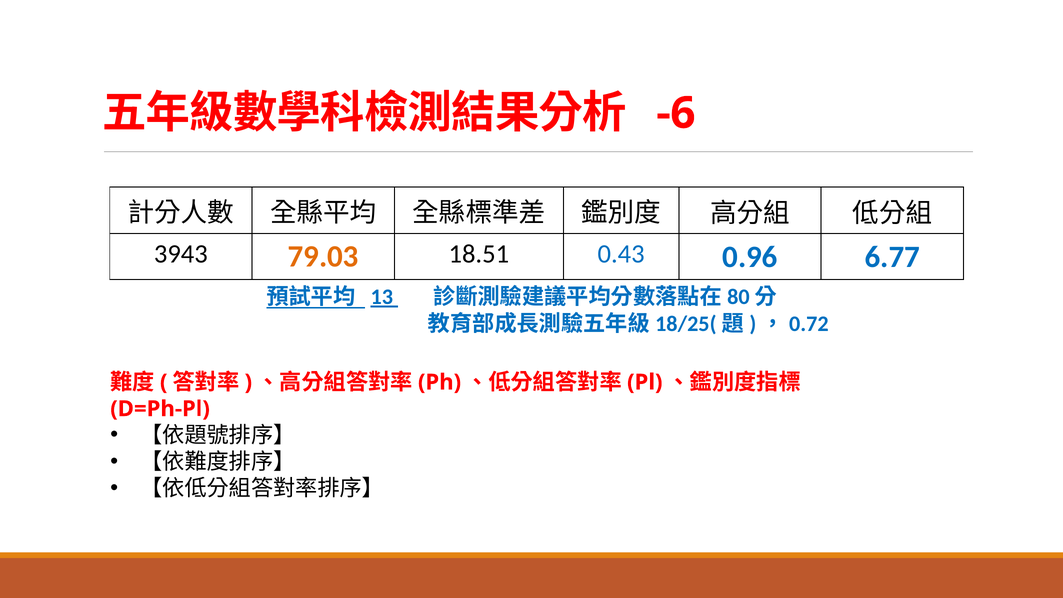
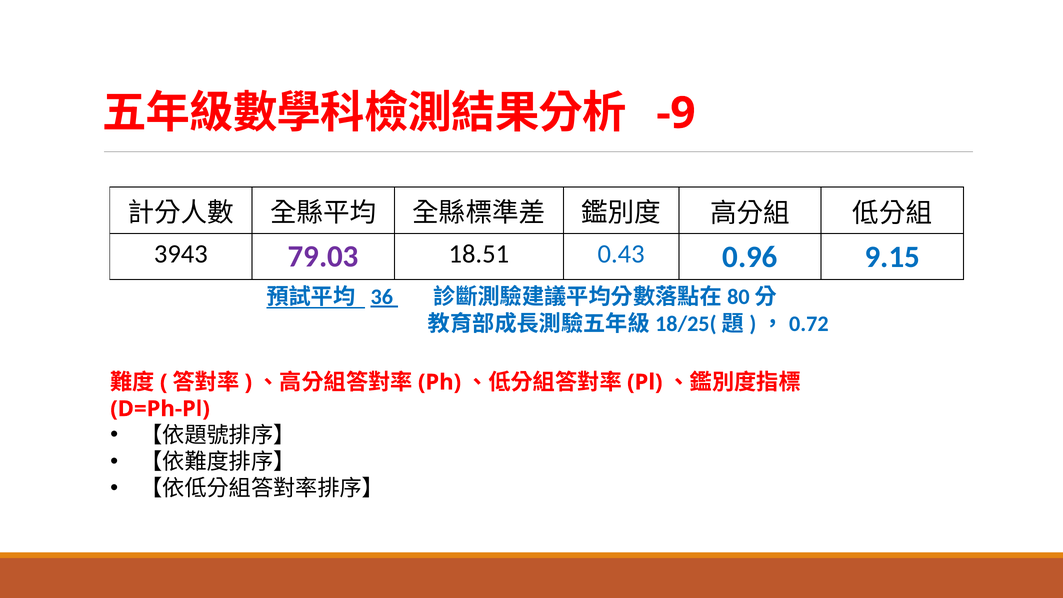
-6: -6 -> -9 (676, 113)
79.03 colour: orange -> purple (323, 257)
6.77: 6.77 -> 9.15 (892, 257)
13: 13 -> 36 (382, 297)
